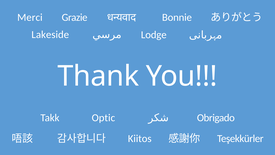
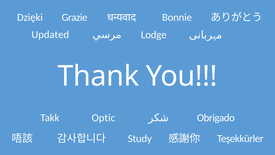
Merci: Merci -> Dzięki (30, 17)
Lakeside: Lakeside -> Updated (50, 35)
Kiitos: Kiitos -> Study (140, 138)
